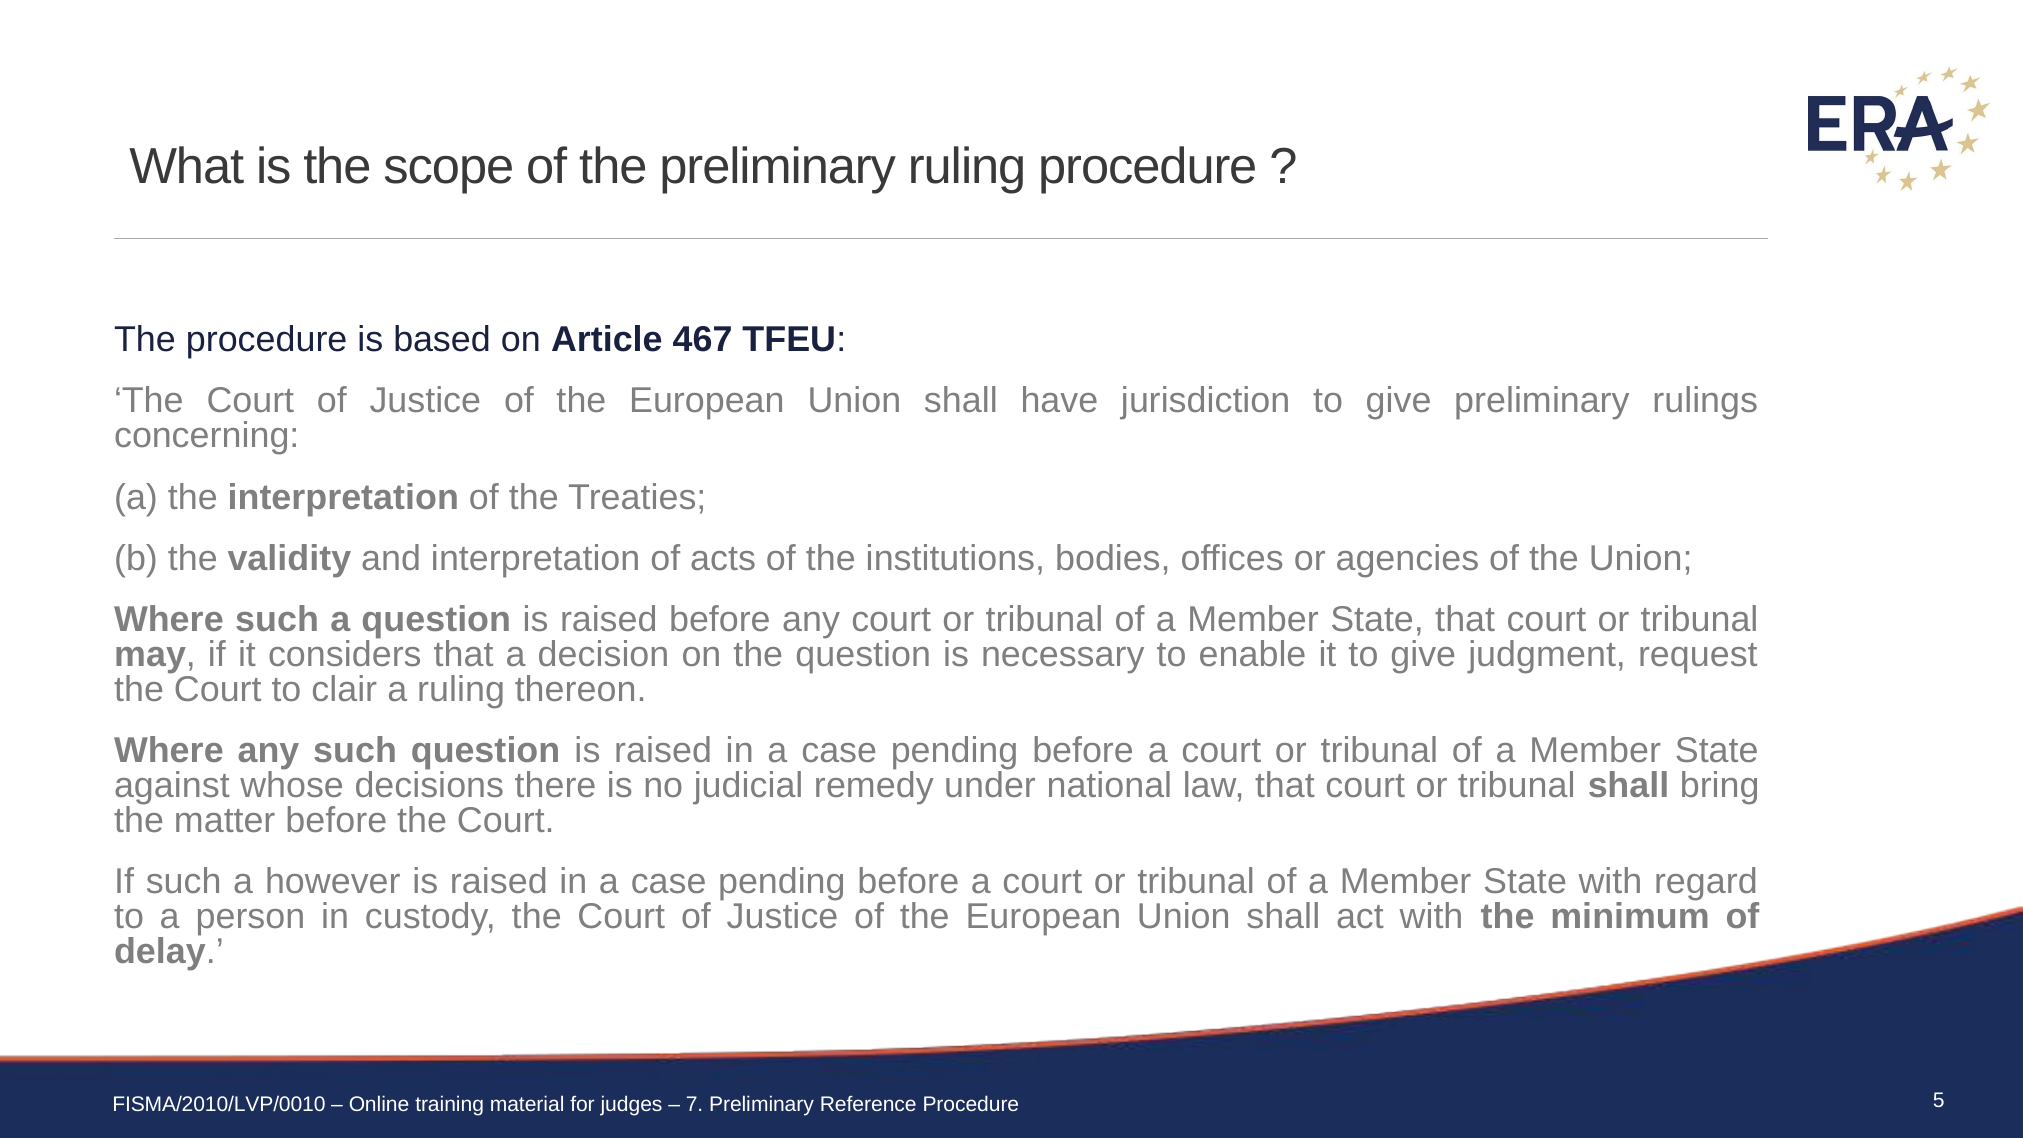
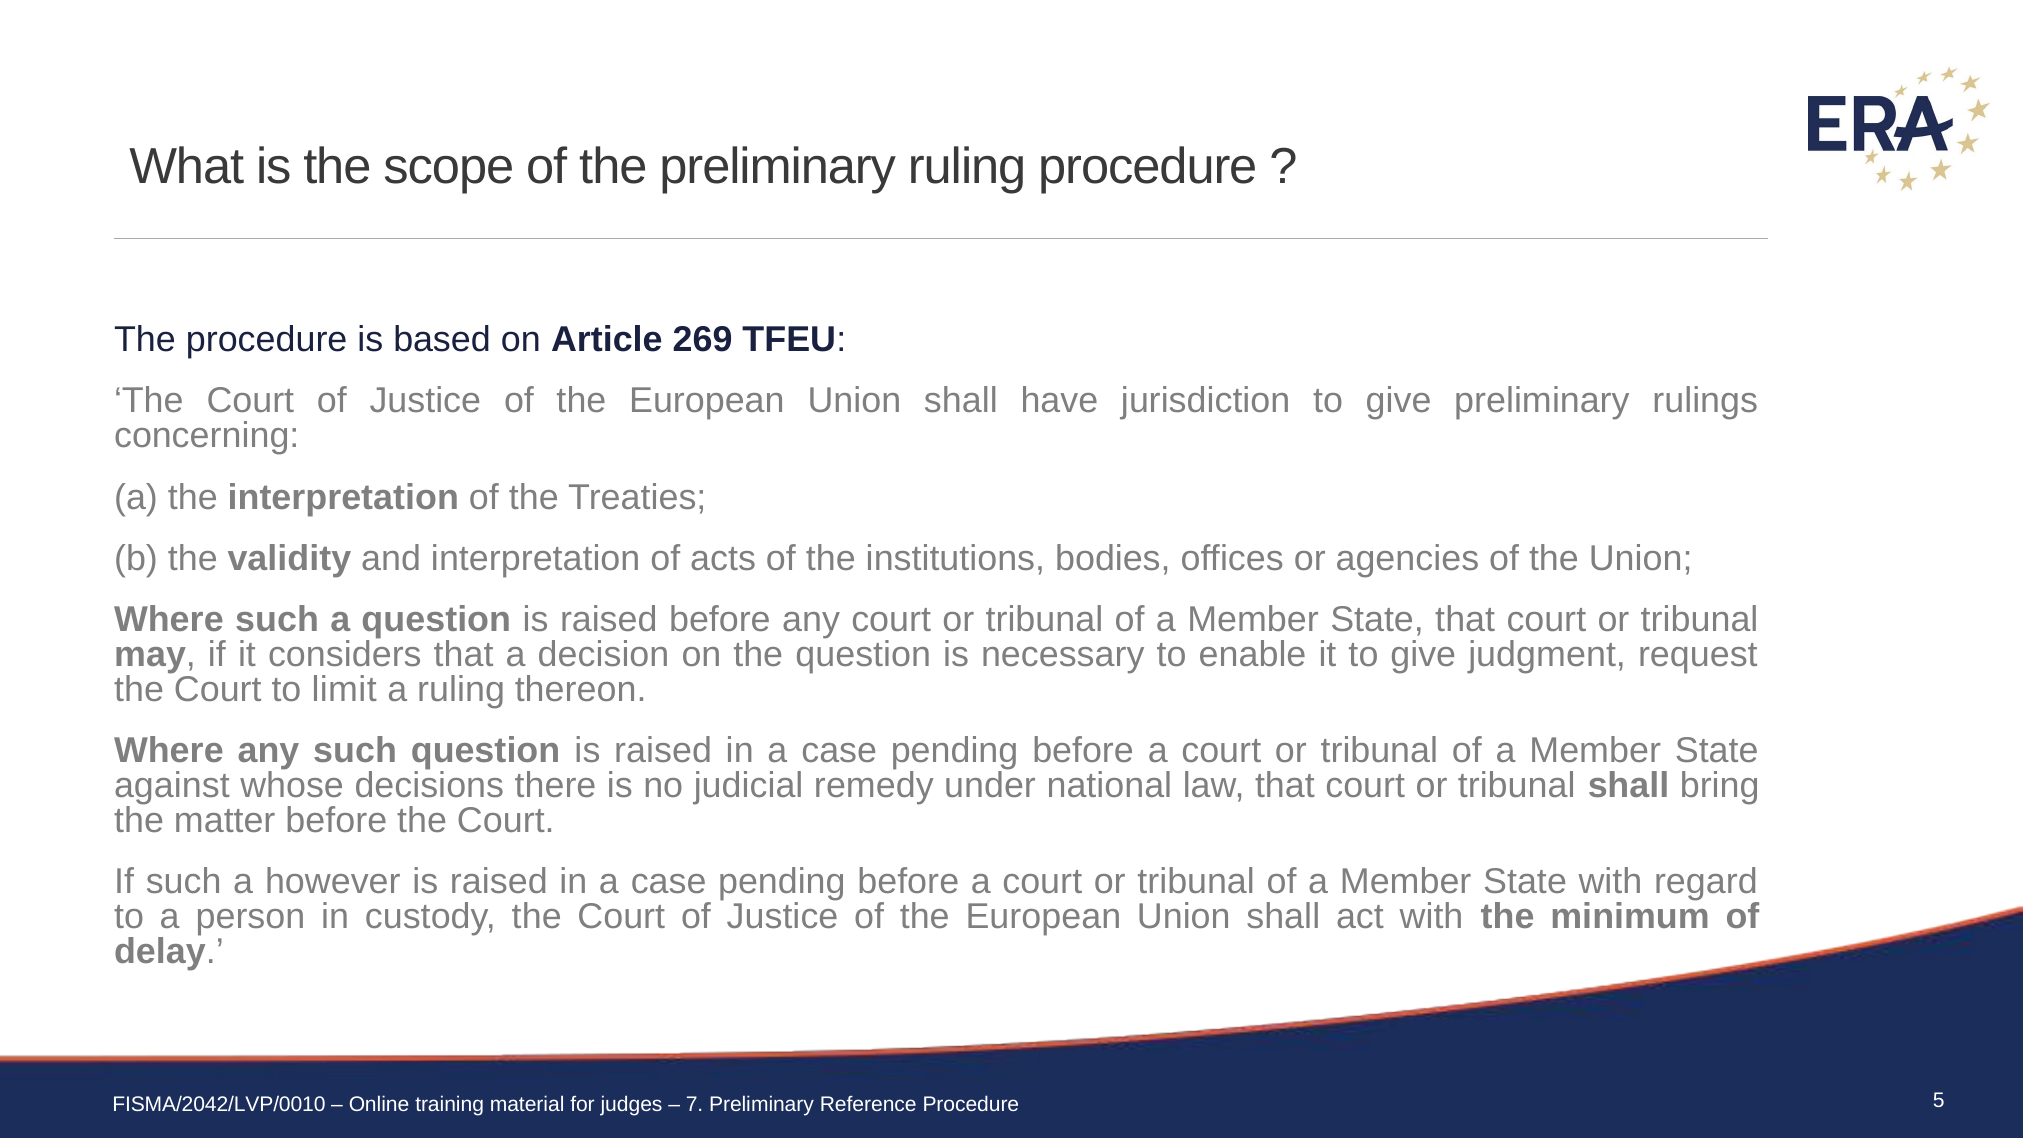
467: 467 -> 269 (703, 340)
clair: clair -> limit (344, 689)
FISMA/2010/LVP/0010: FISMA/2010/LVP/0010 -> FISMA/2042/LVP/0010 (219, 1105)
